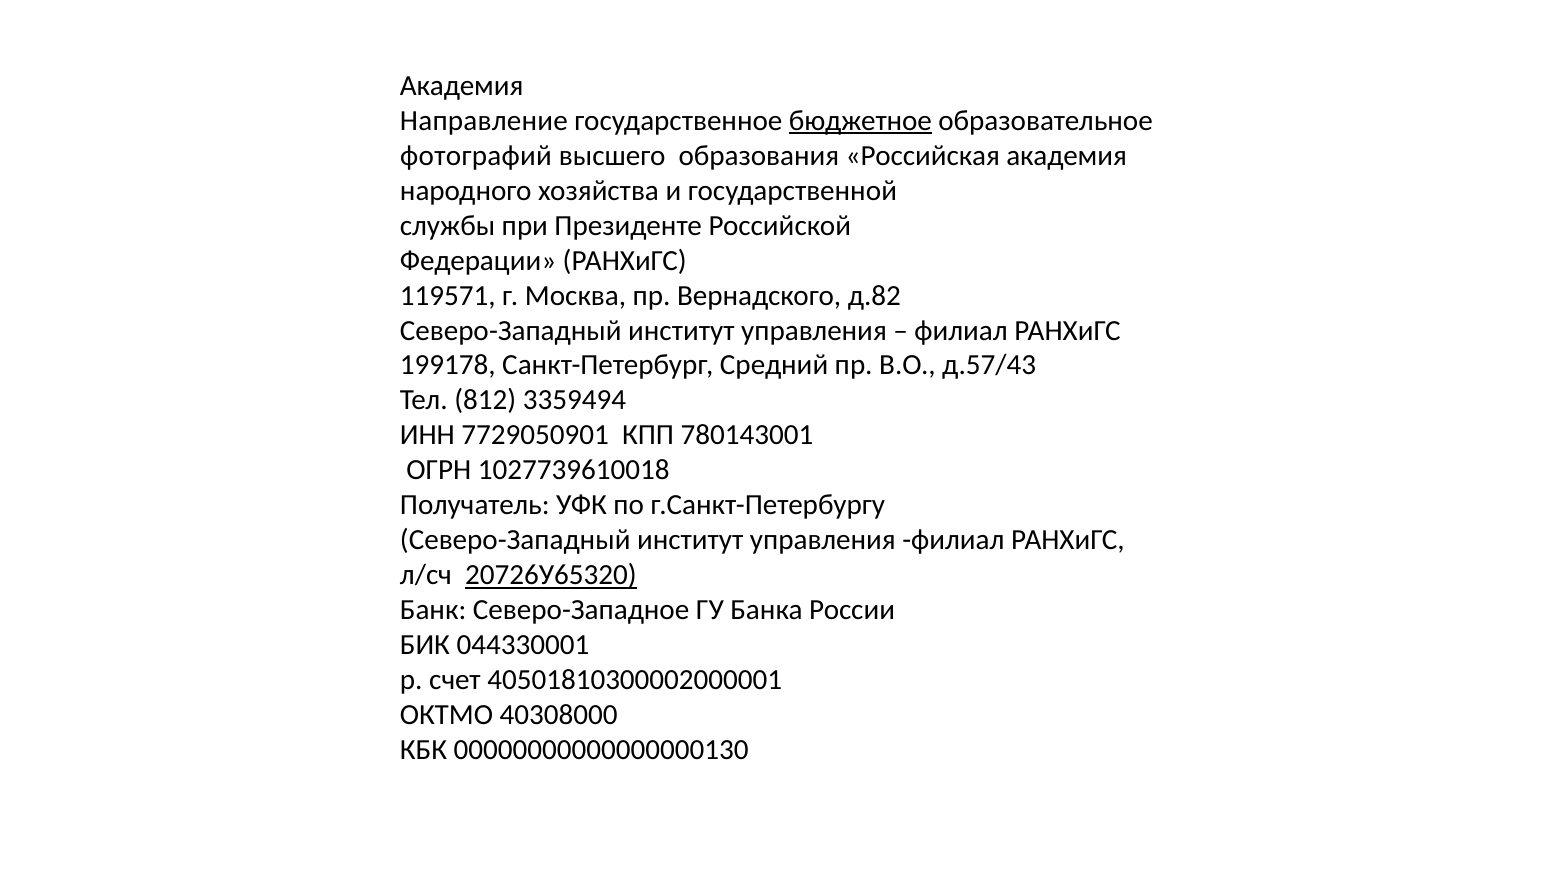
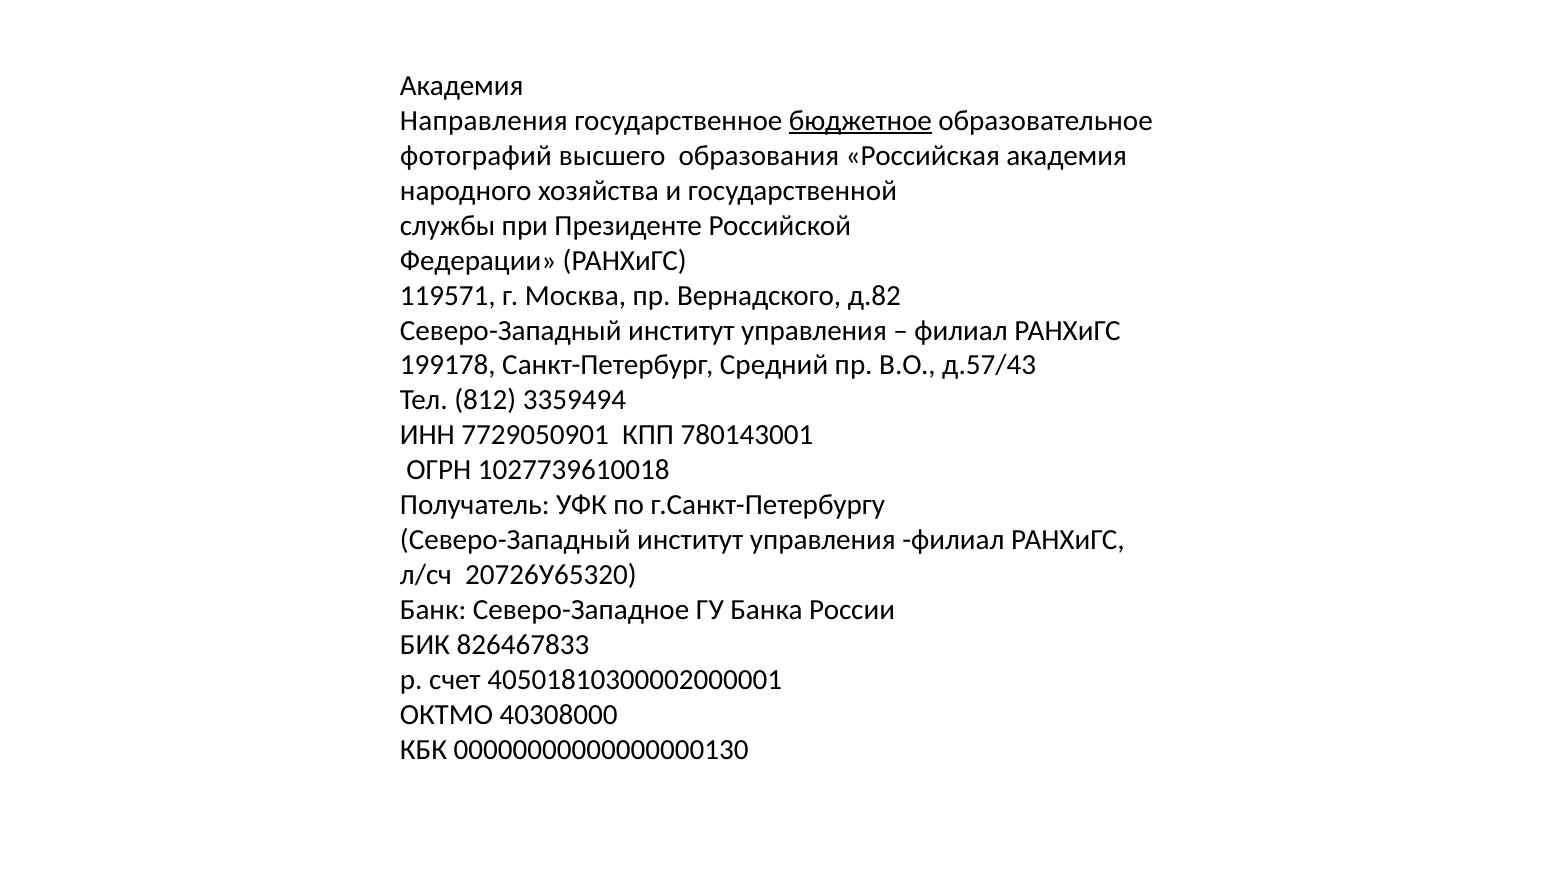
Направление: Направление -> Направления (484, 121)
20726У65320 underline: present -> none (551, 575)
044330001: 044330001 -> 826467833 (523, 645)
